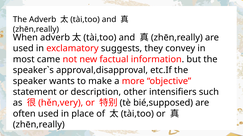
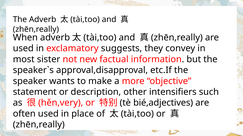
came: came -> sister (49, 60)
bié,supposed: bié,supposed -> bié,adjectives (163, 103)
